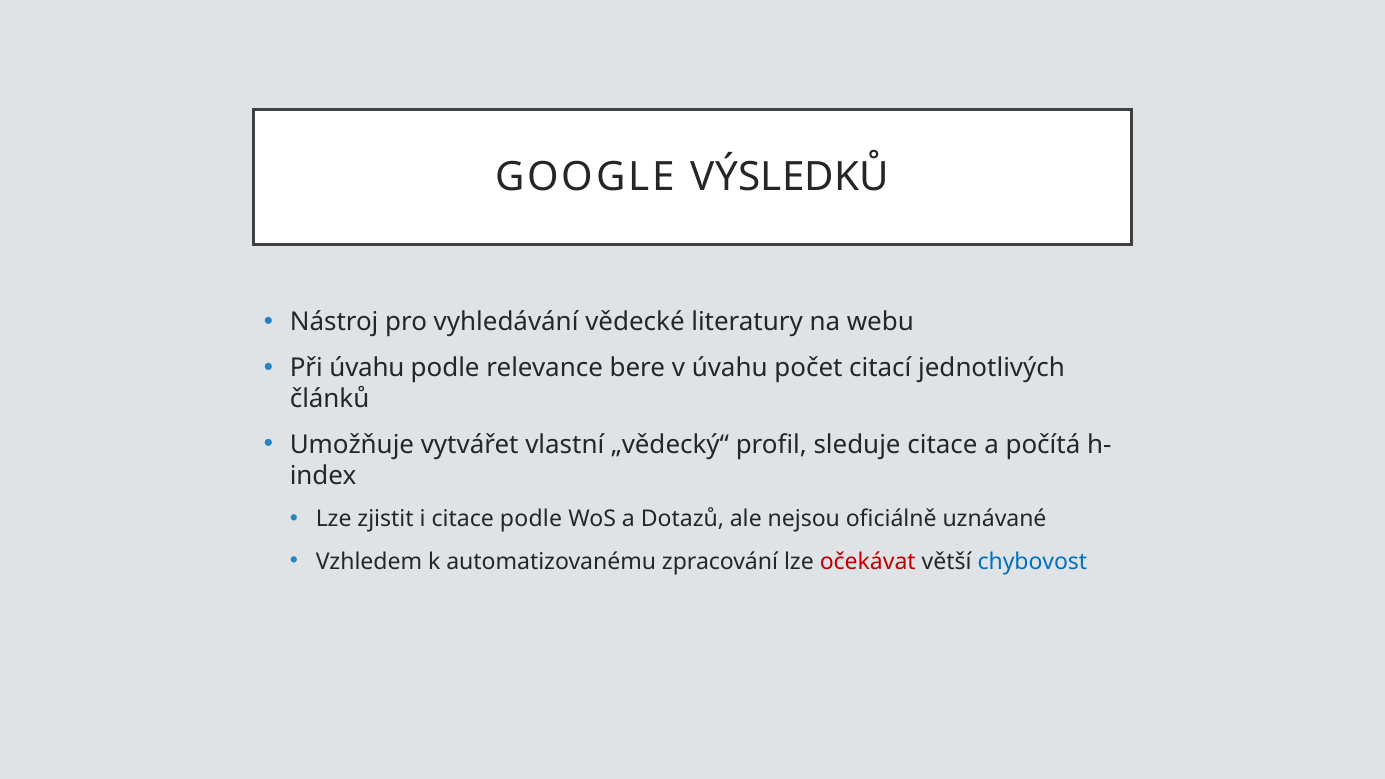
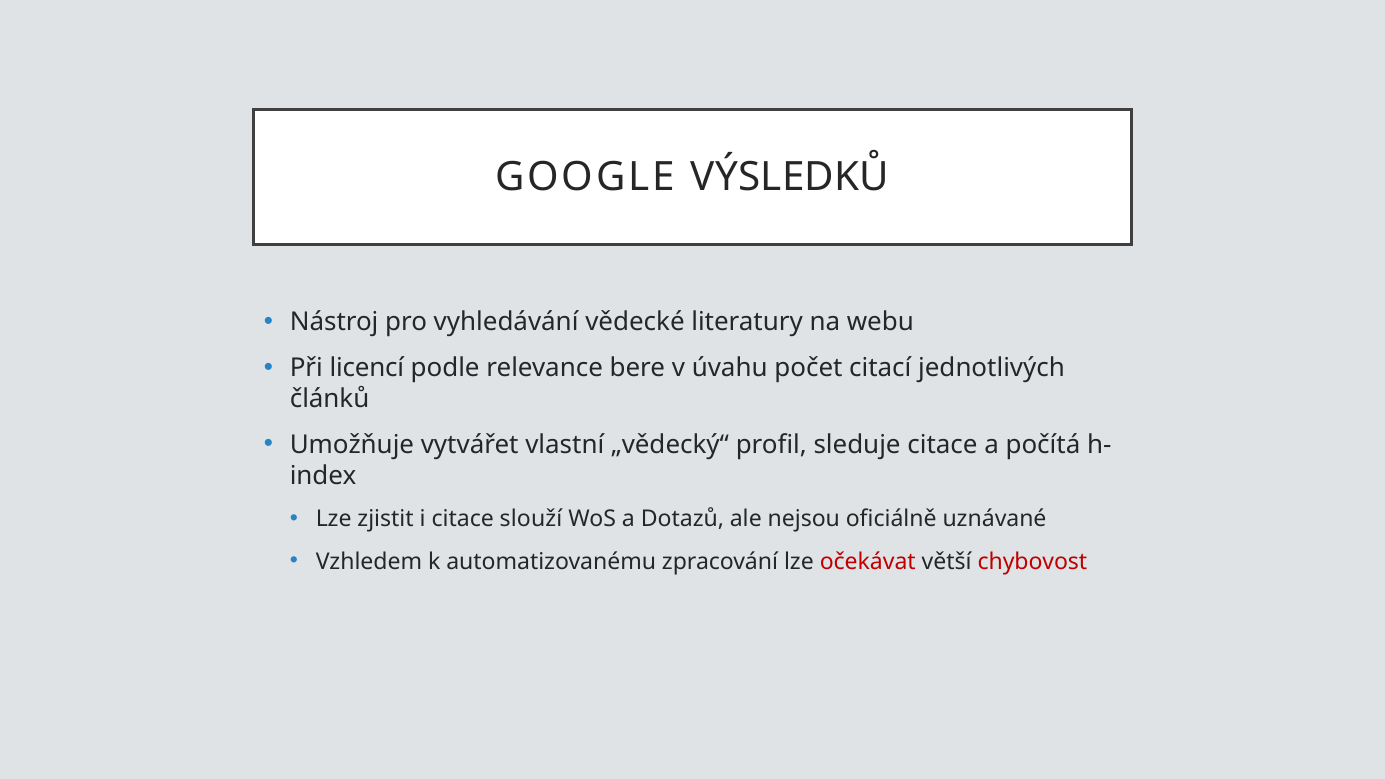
Při úvahu: úvahu -> licencí (367, 368)
citace podle: podle -> slouží (531, 519)
chybovost colour: blue -> red (1032, 561)
